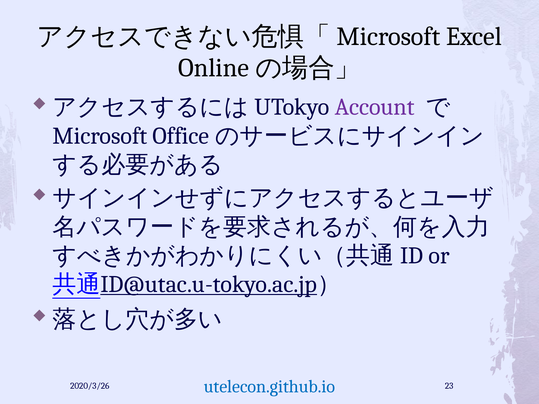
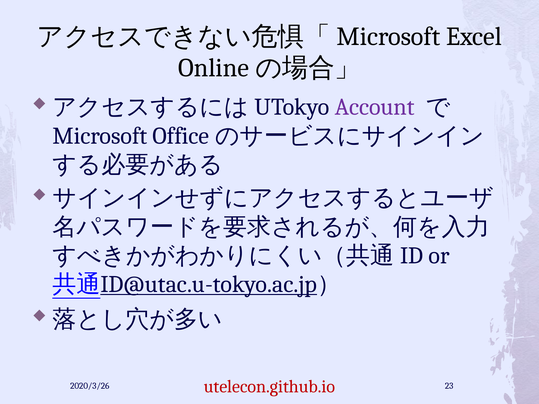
utelecon.github.io colour: blue -> red (269, 387)
